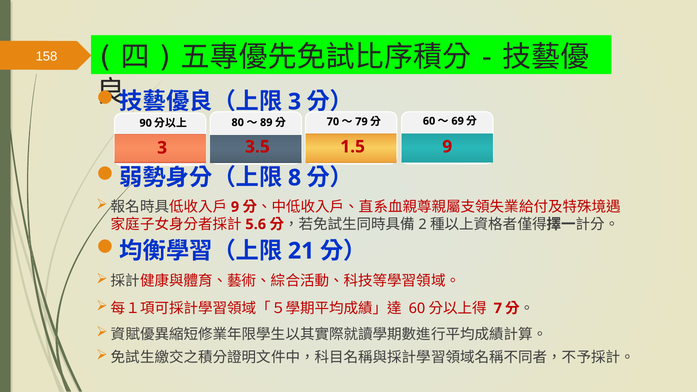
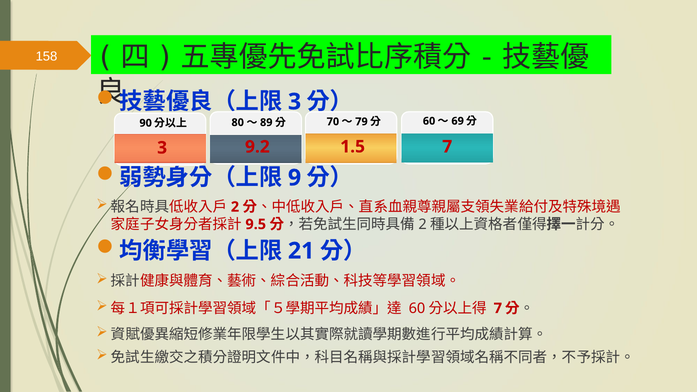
3.5: 3.5 -> 9.2 (257, 147)
1.5 9: 9 -> 7 (447, 147)
8: 8 -> 9 (295, 178)
9: 9 -> 2 (235, 207)
5.6: 5.6 -> 9.5 (256, 224)
